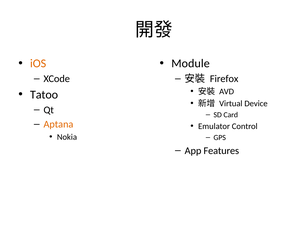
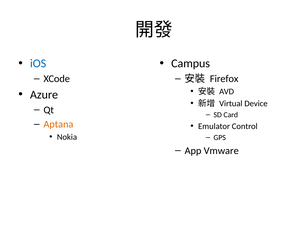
iOS colour: orange -> blue (38, 63)
Module: Module -> Campus (191, 63)
Tatoo: Tatoo -> Azure (44, 95)
Features: Features -> Vmware (221, 151)
